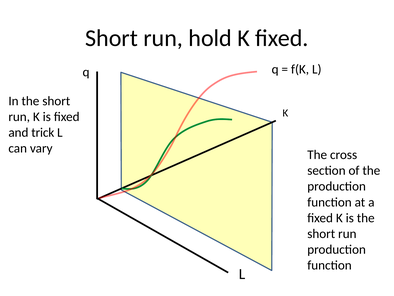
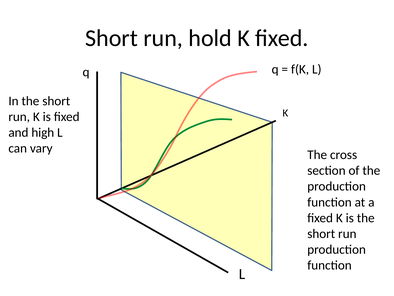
trick: trick -> high (43, 132)
